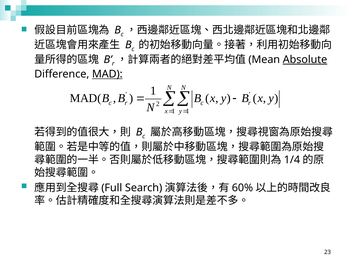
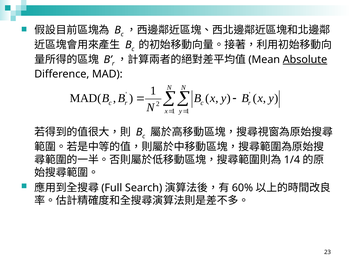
MAD underline: present -> none (107, 74)
